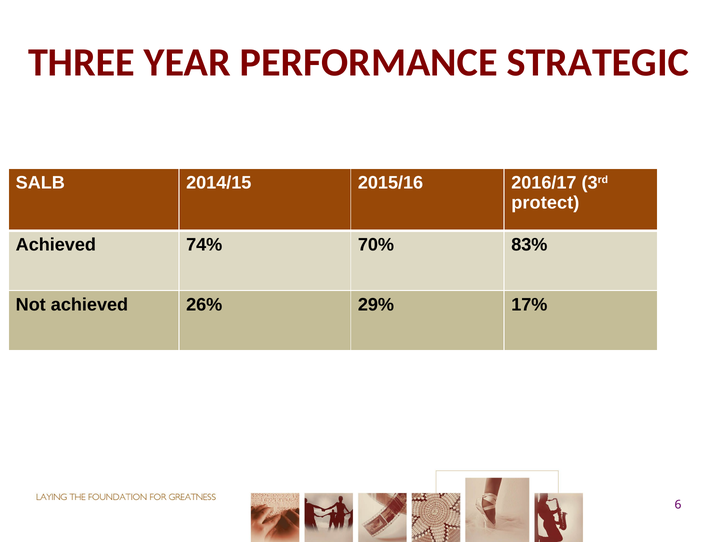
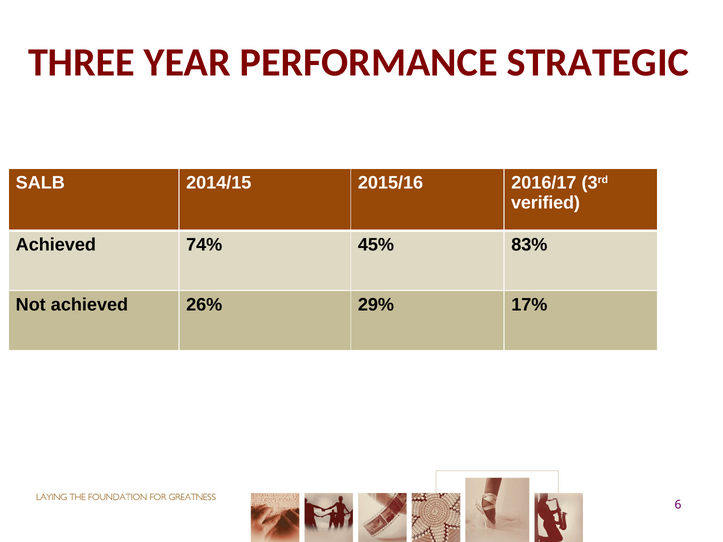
protect: protect -> verified (545, 203)
70%: 70% -> 45% (376, 245)
